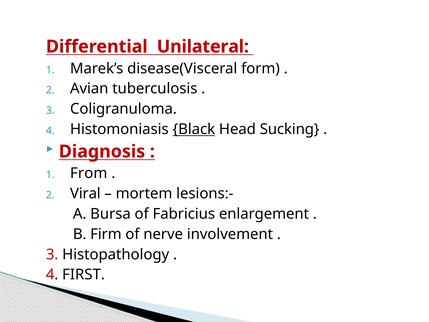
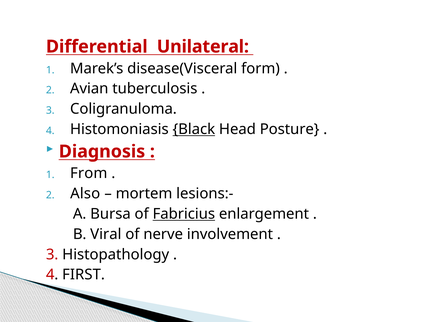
Sucking: Sucking -> Posture (290, 129)
Viral: Viral -> Also (85, 193)
Fabricius underline: none -> present (184, 214)
Firm: Firm -> Viral (106, 234)
